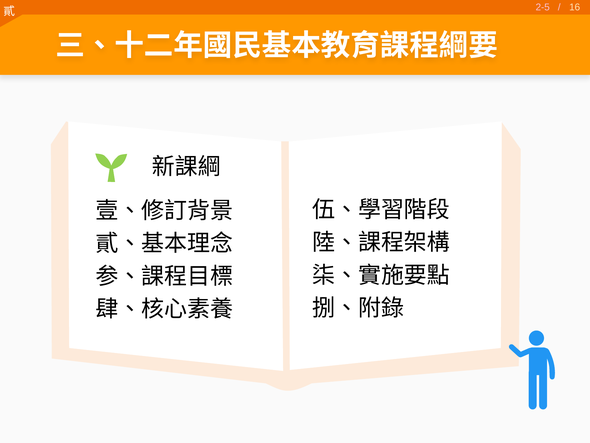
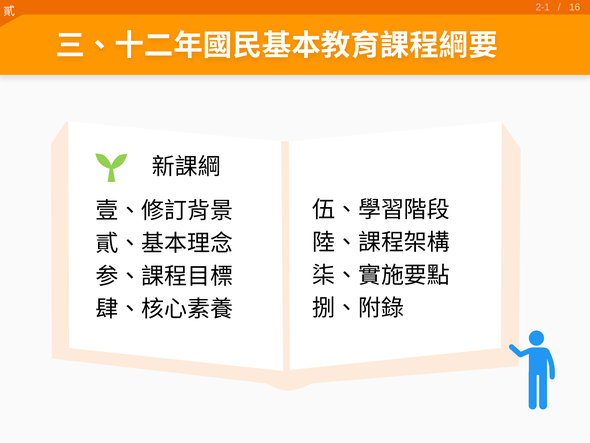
2-5: 2-5 -> 2-1 (543, 7)
